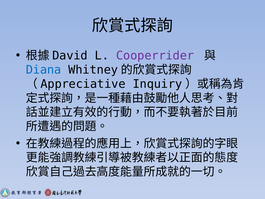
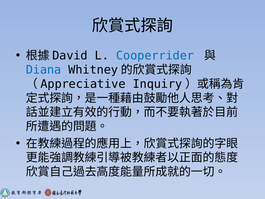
Cooperrider colour: purple -> blue (155, 56)
